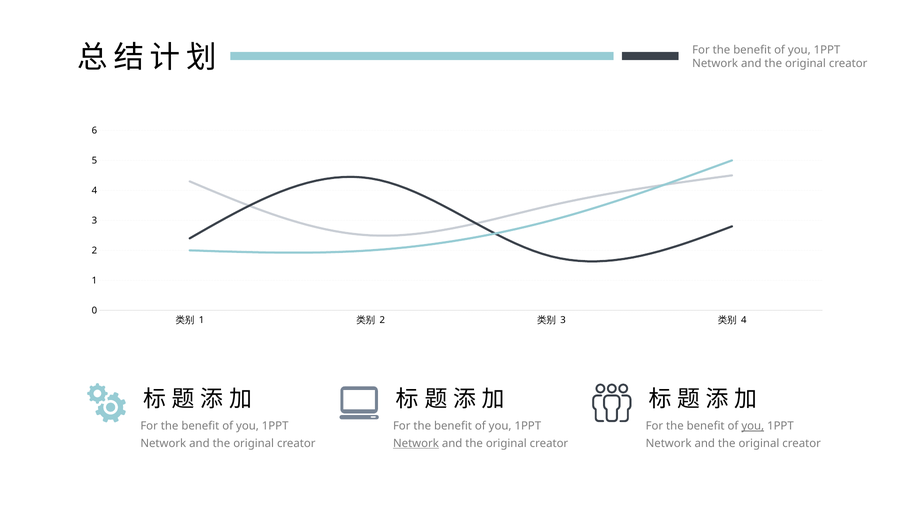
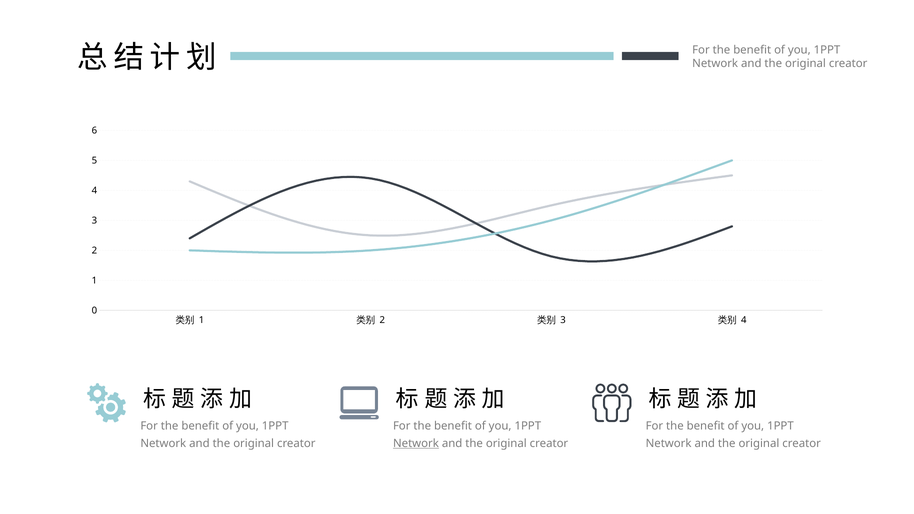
you underline: present -> none (753, 426)
